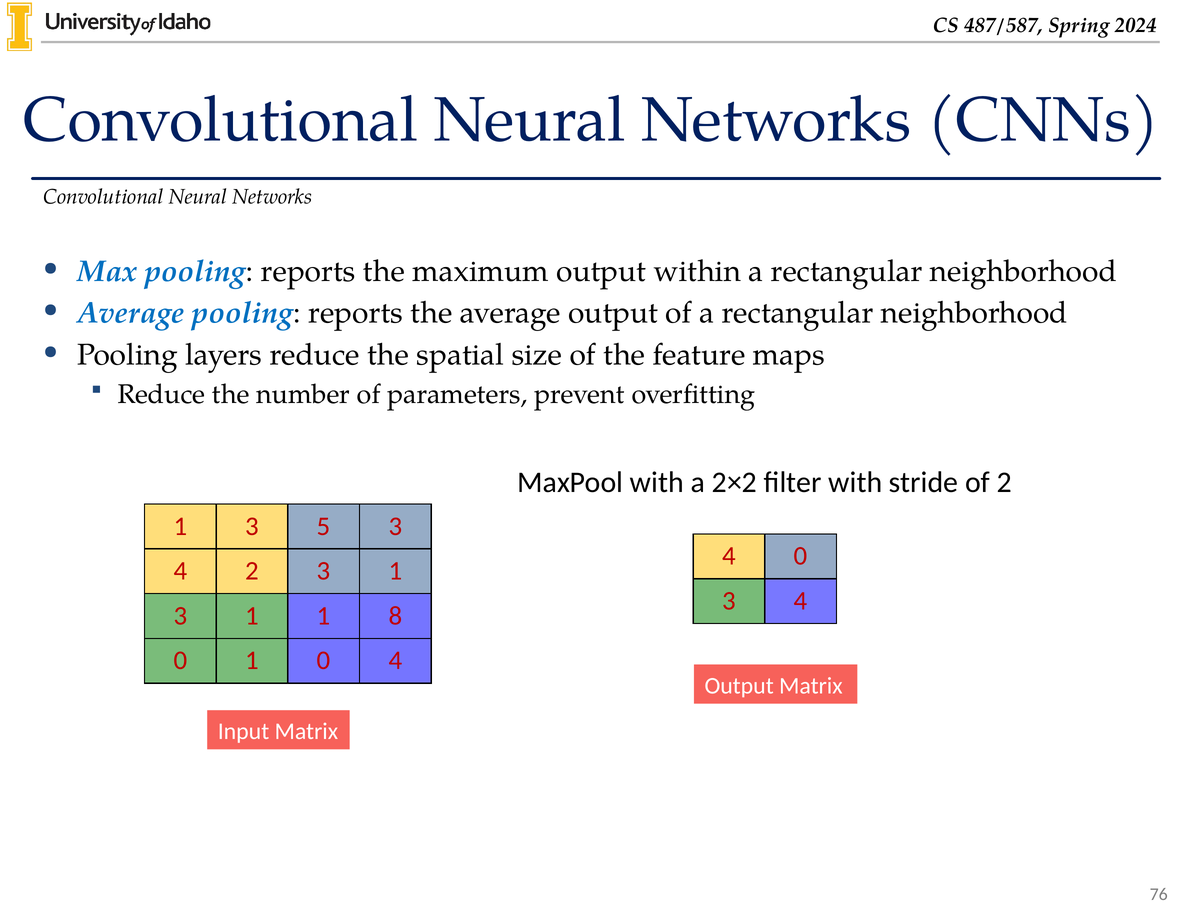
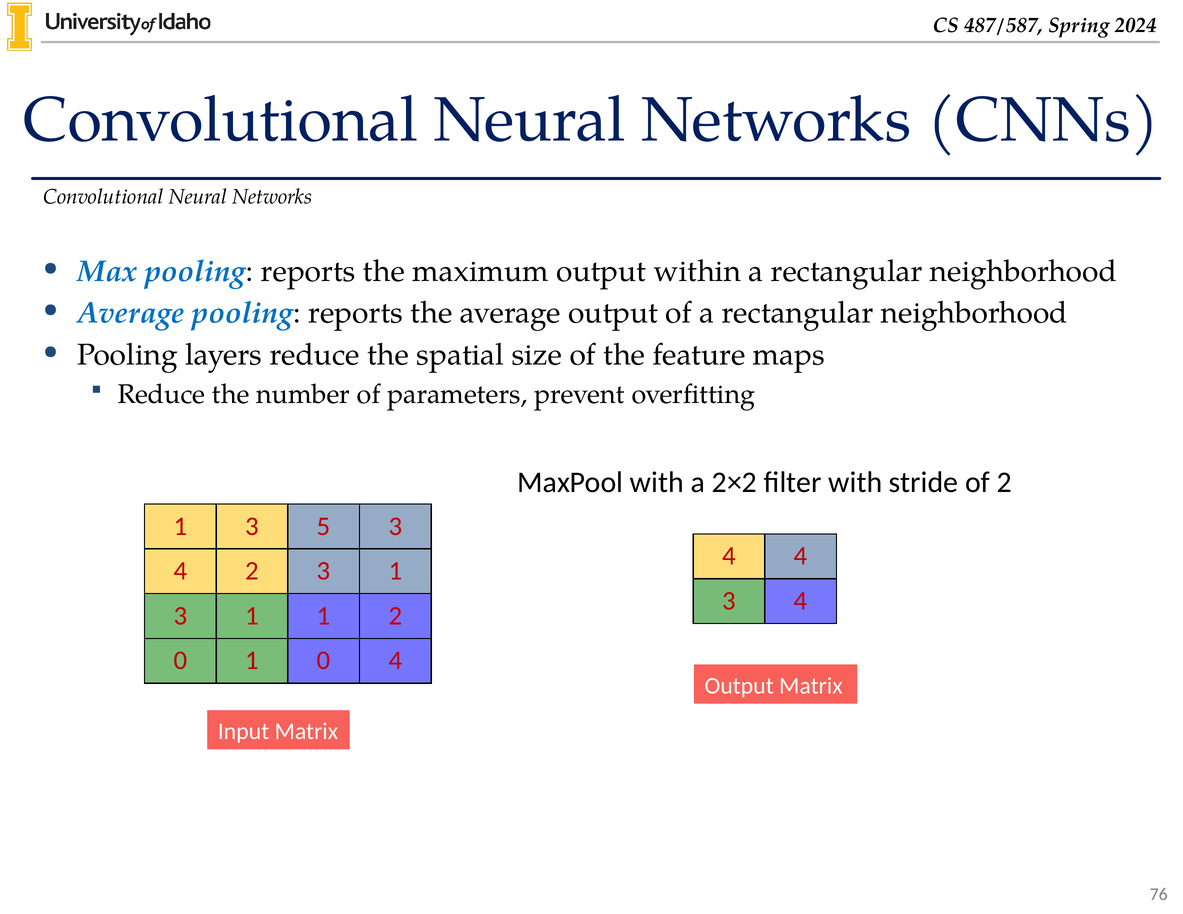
4 0: 0 -> 4 (801, 556)
1 8: 8 -> 2 (395, 616)
